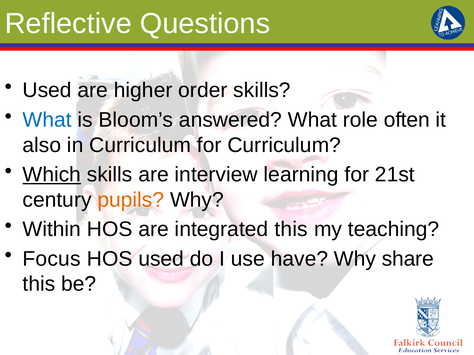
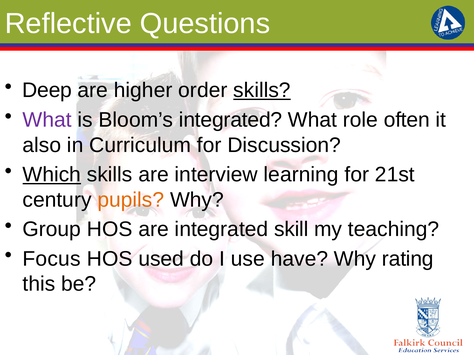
Used: Used -> Deep (47, 91)
skills underline: none -> present (262, 91)
What colour: blue -> purple (47, 120)
Bloom’s answered: answered -> integrated (231, 120)
for Curriculum: Curriculum -> Discussion (284, 145)
Within: Within -> Group (52, 230)
integrated this: this -> skill (291, 230)
share: share -> rating (408, 259)
